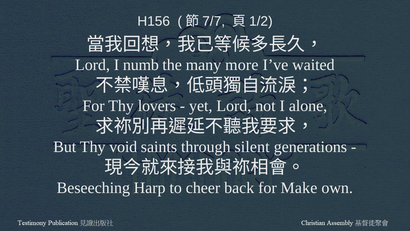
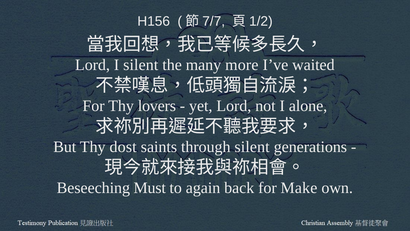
I numb: numb -> silent (141, 65)
void: void -> dost (123, 147)
Harp: Harp -> Must (150, 188)
cheer: cheer -> again (203, 188)
